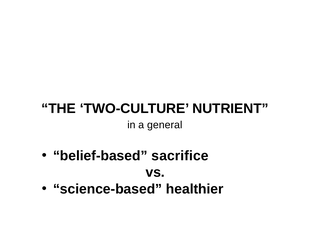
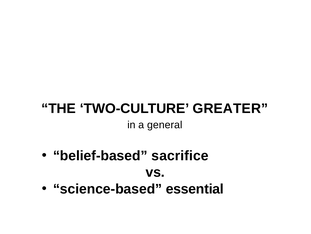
NUTRIENT: NUTRIENT -> GREATER (230, 108)
healthier: healthier -> essential (195, 188)
